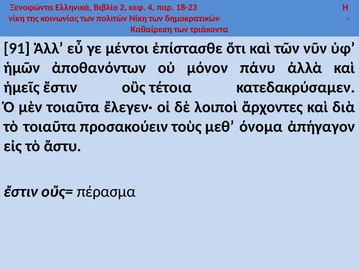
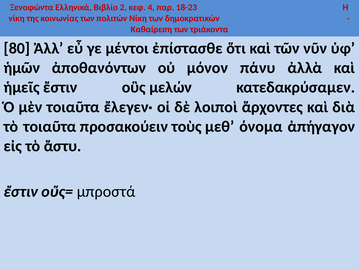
91: 91 -> 80 (17, 48)
τέτοια: τέτοια -> μελών (171, 87)
πέρασμα: πέρασμα -> μπροστά (106, 191)
